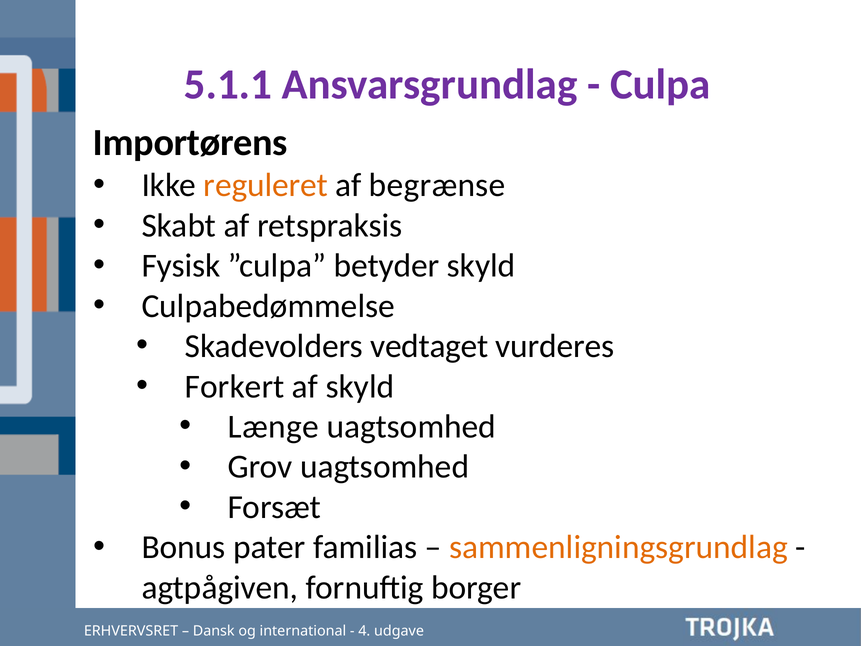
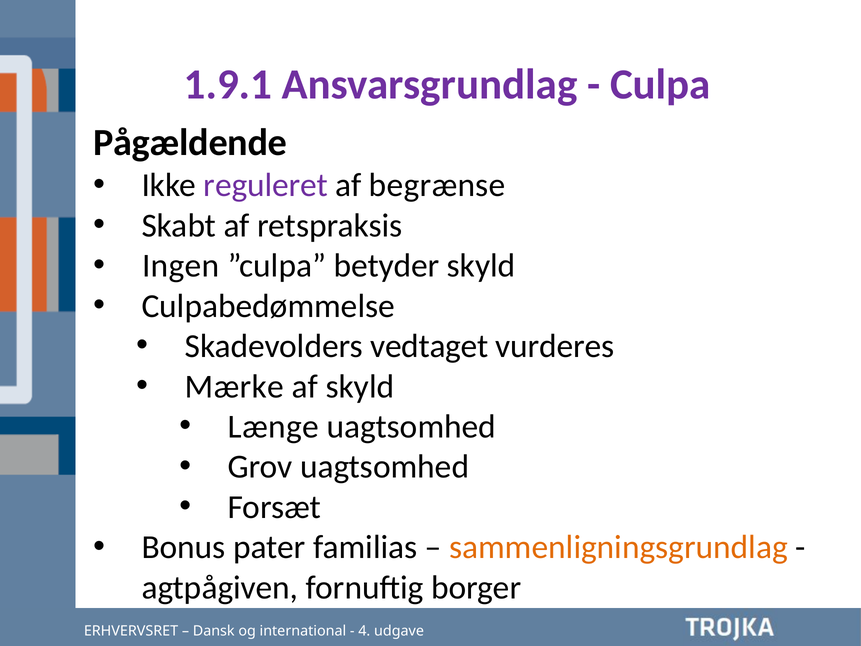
5.1.1: 5.1.1 -> 1.9.1 (228, 85)
Importørens: Importørens -> Pågældende (190, 143)
reguleret colour: orange -> purple (266, 185)
Fysisk: Fysisk -> Ingen (181, 266)
Forkert: Forkert -> Mærke (234, 386)
